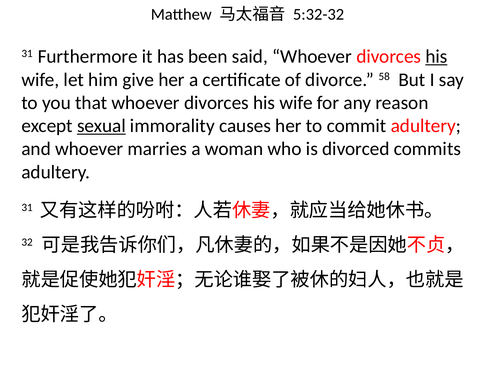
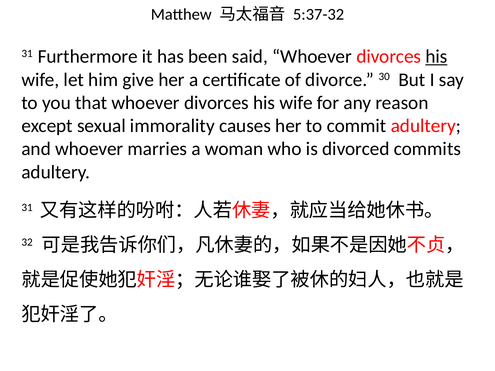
5:32-32: 5:32-32 -> 5:37-32 (319, 14)
58: 58 -> 30 (384, 77)
sexual underline: present -> none (101, 126)
